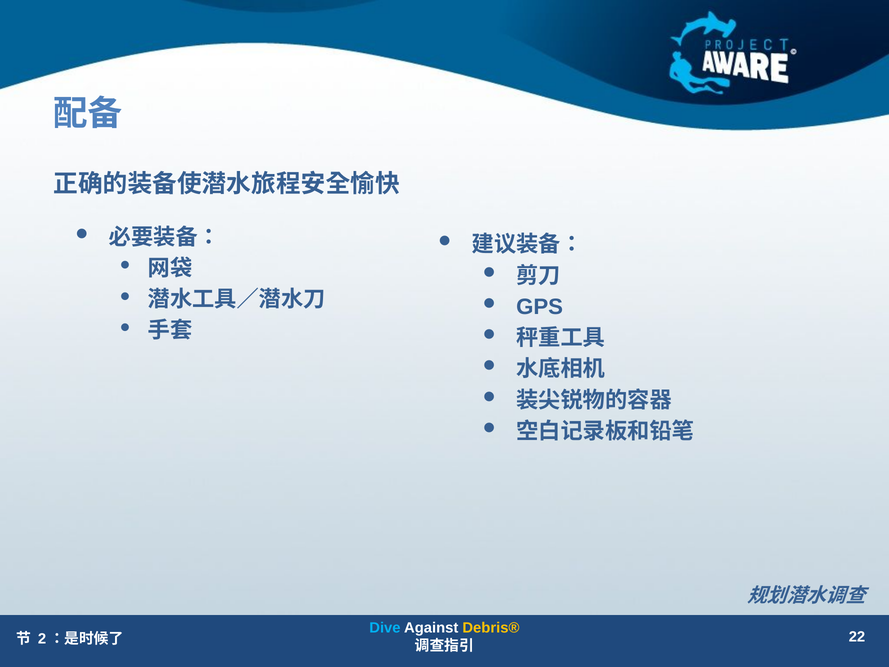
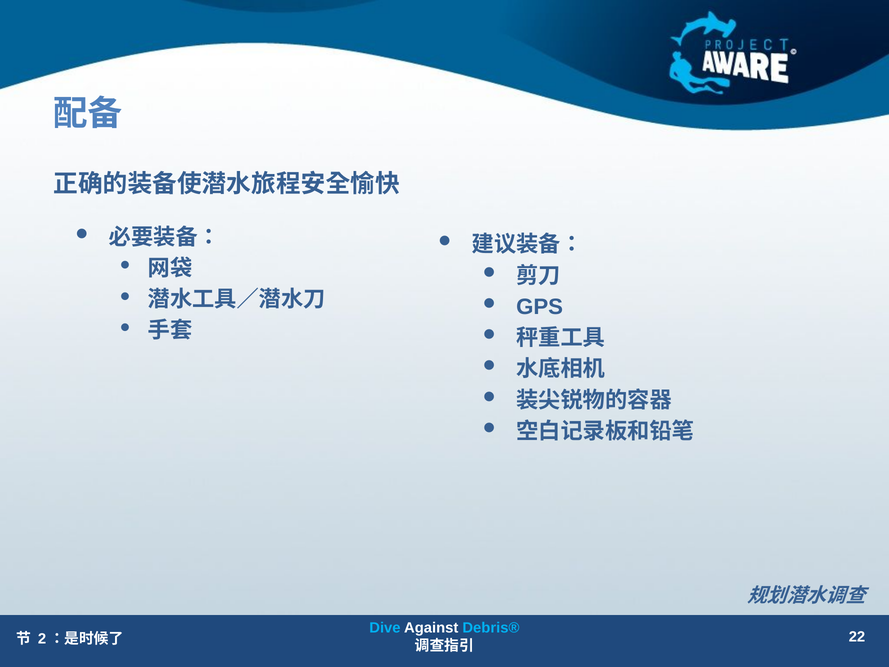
Debris® colour: yellow -> light blue (491, 628)
